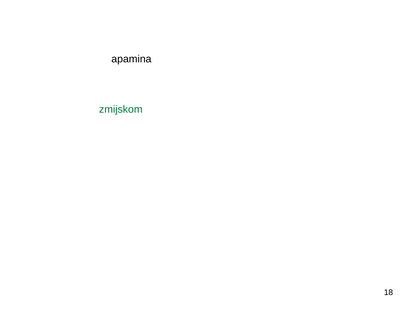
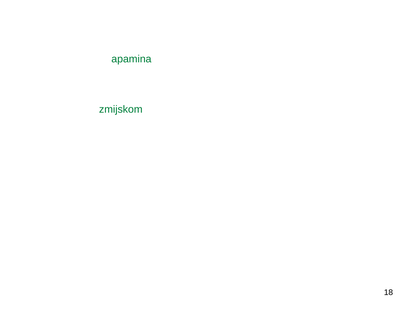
apamina colour: black -> green (131, 59)
